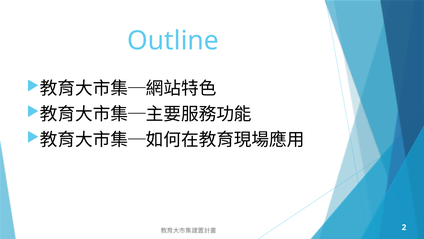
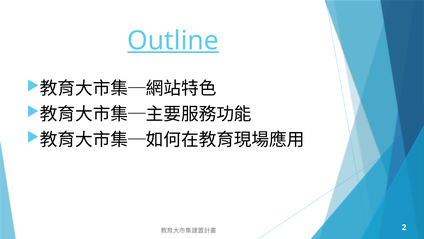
Outline underline: none -> present (173, 41)
